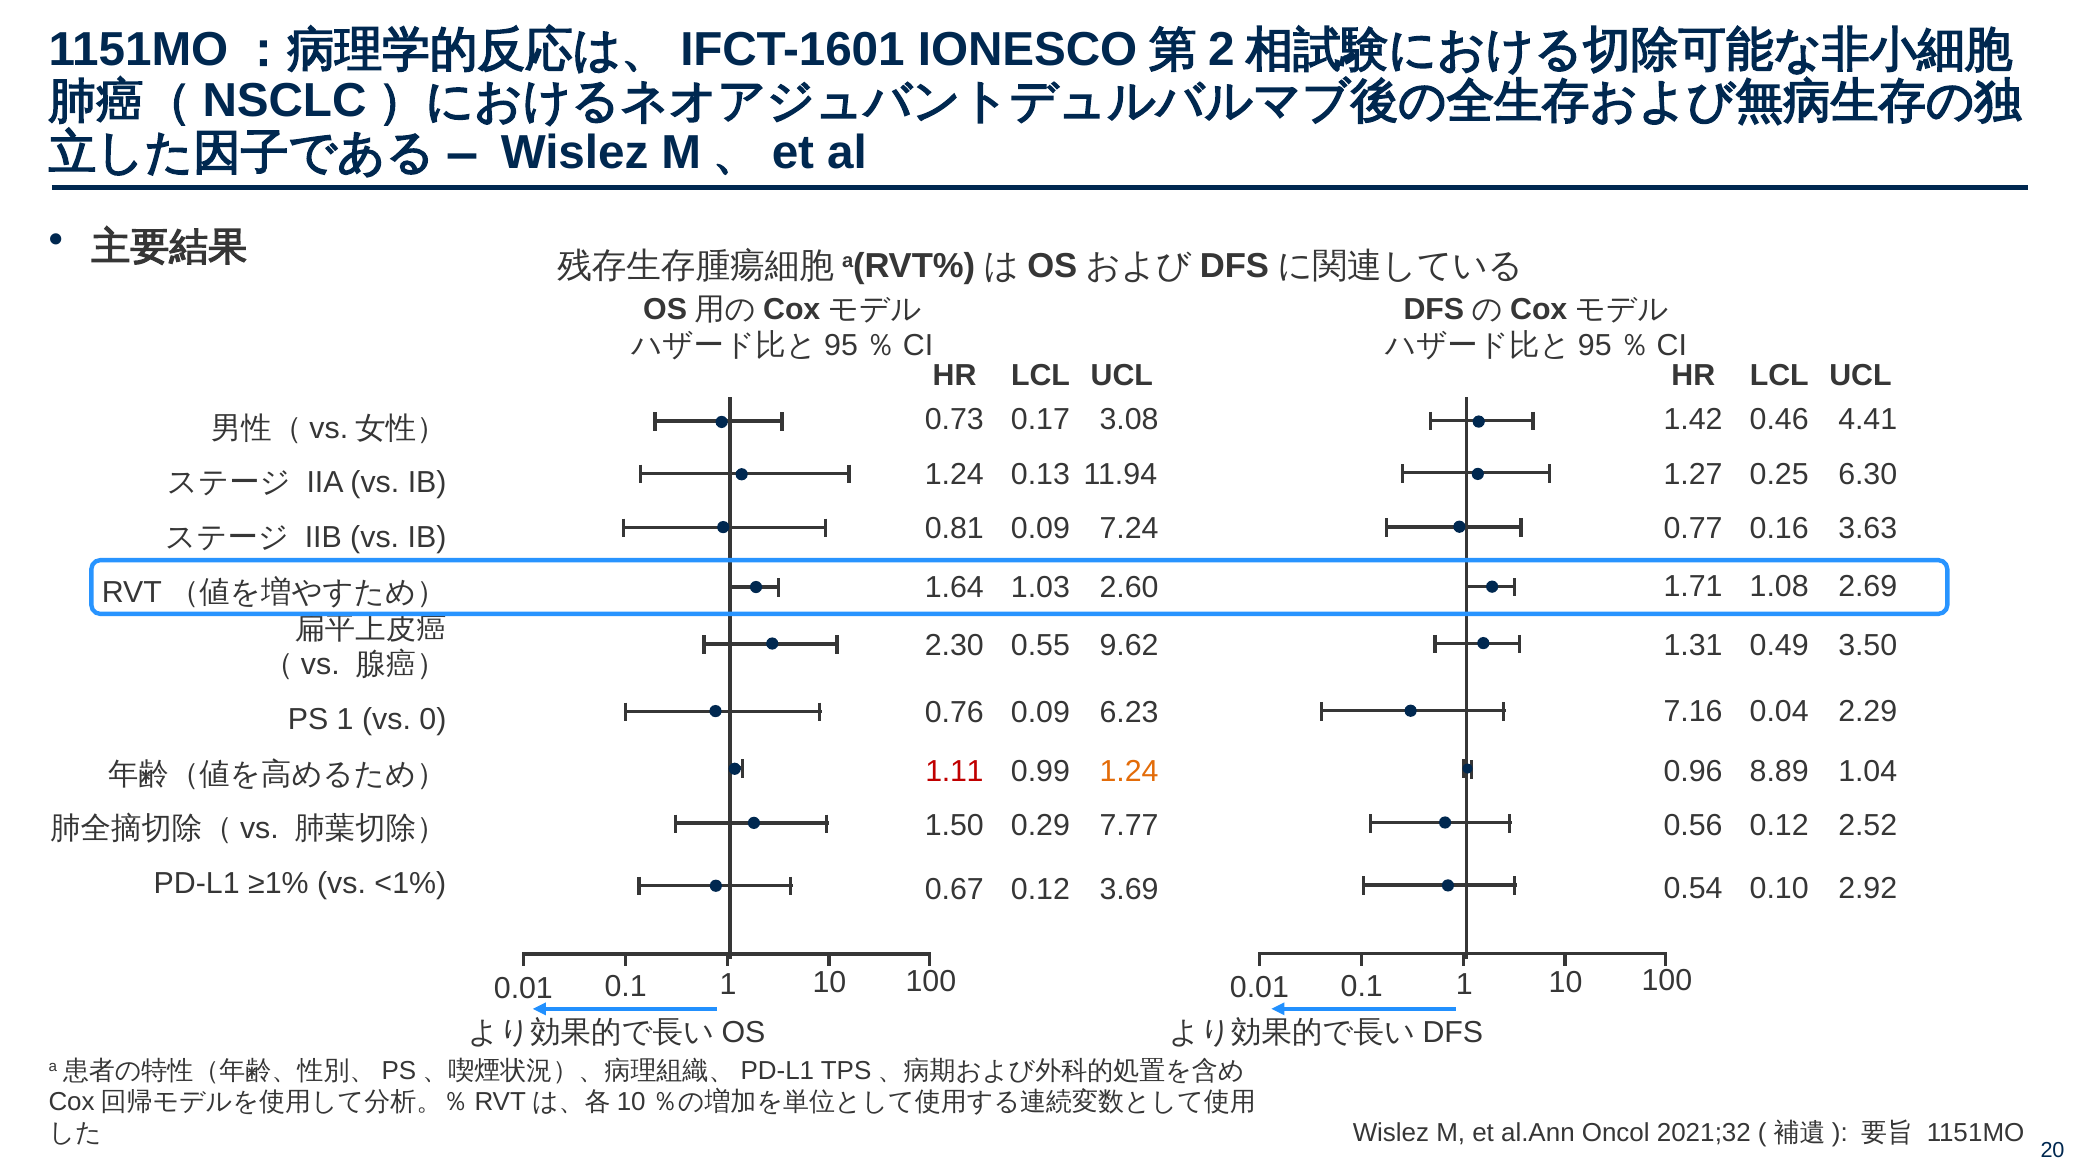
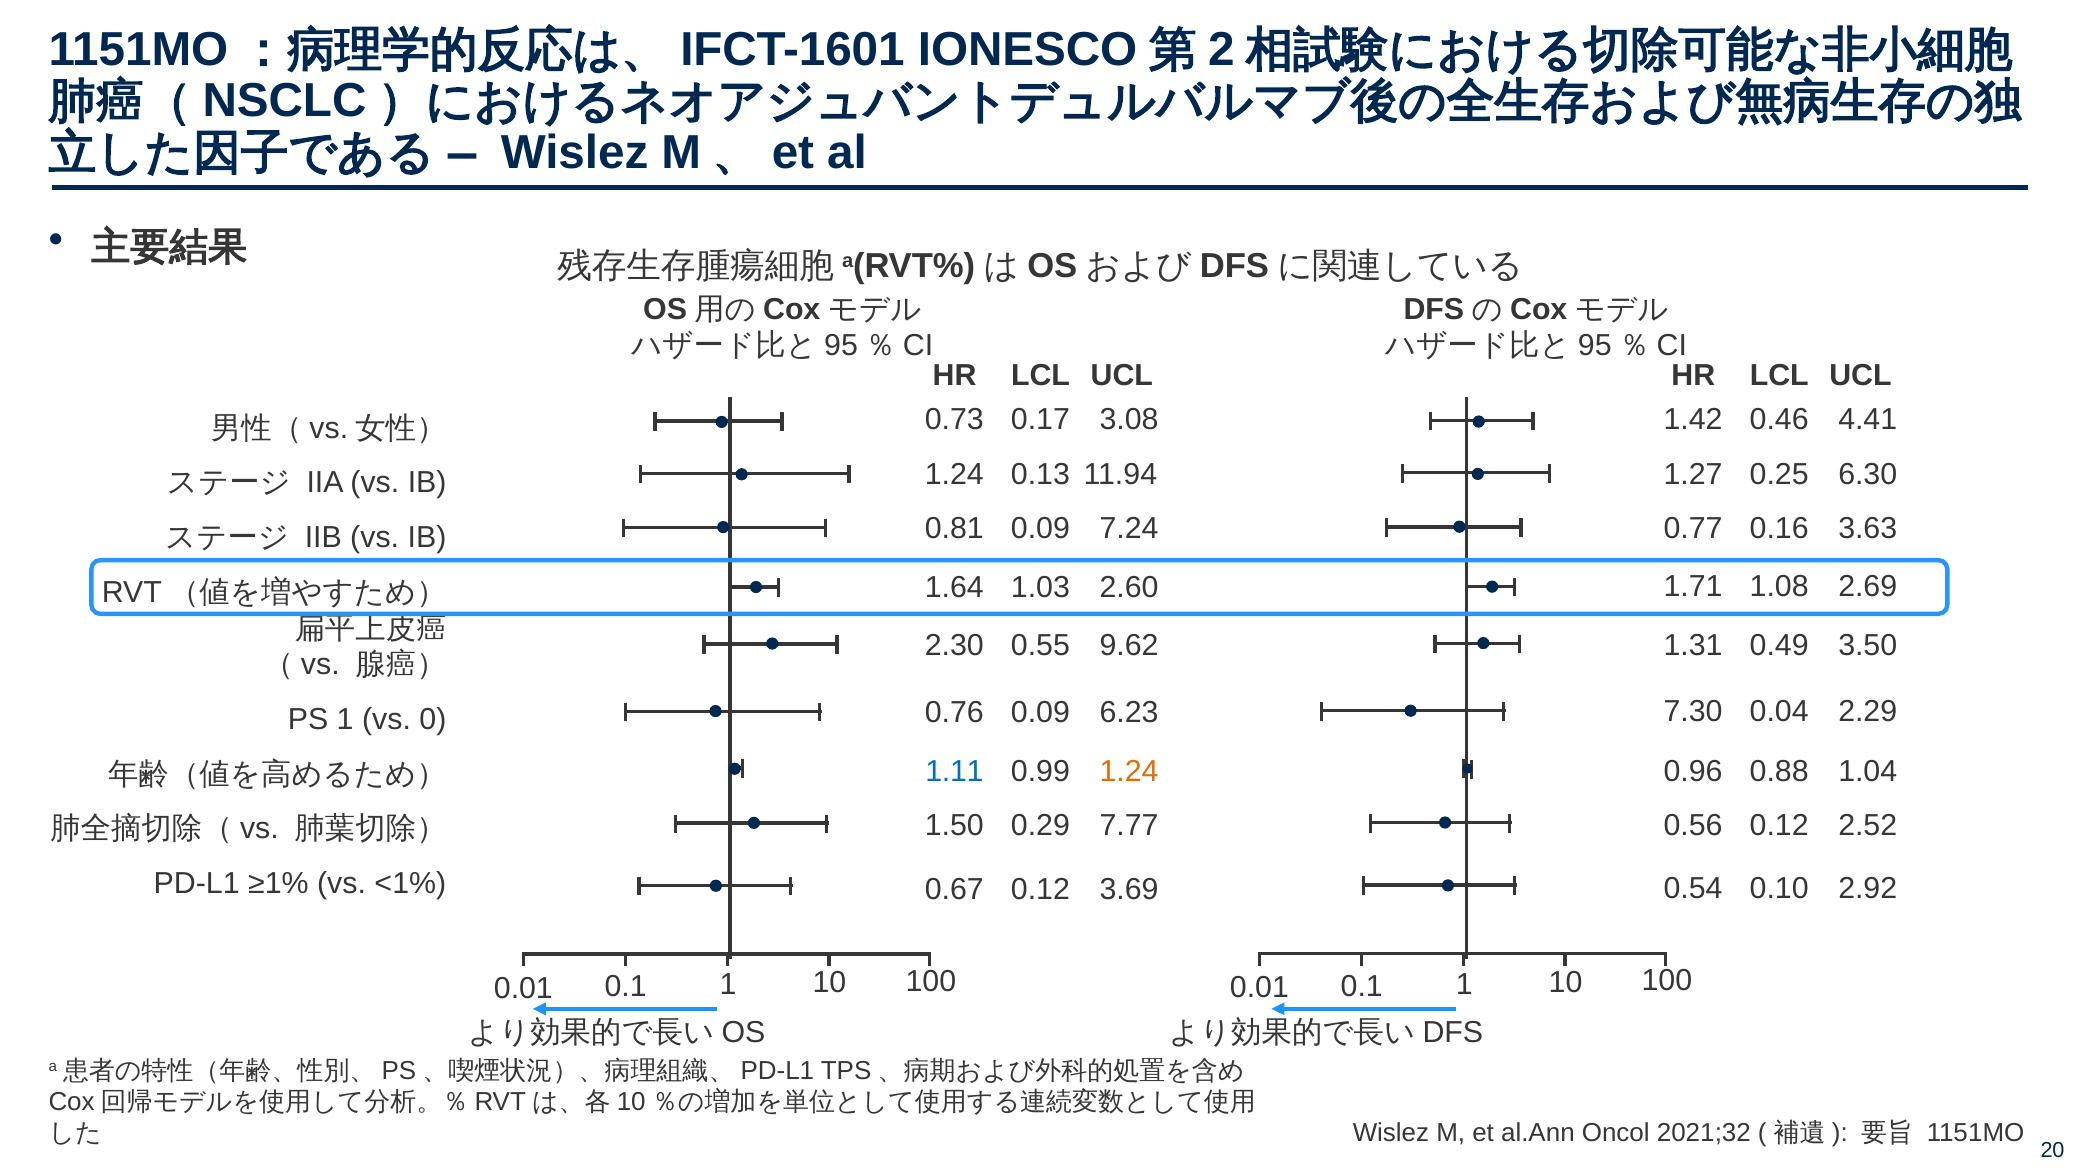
7.16: 7.16 -> 7.30 (1693, 712)
8.89: 8.89 -> 0.88 (1779, 771)
1.11 colour: red -> blue (954, 771)
